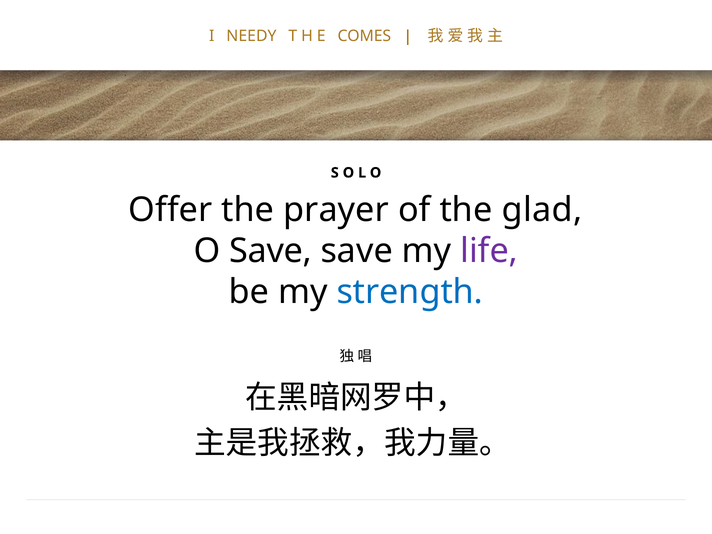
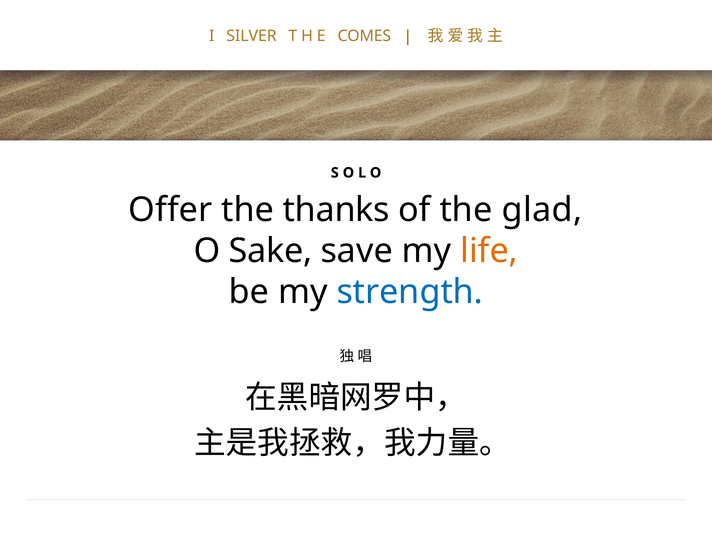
NEEDY: NEEDY -> SILVER (251, 36)
prayer: prayer -> thanks (336, 210)
O Save: Save -> Sake (271, 251)
life colour: purple -> orange (489, 251)
